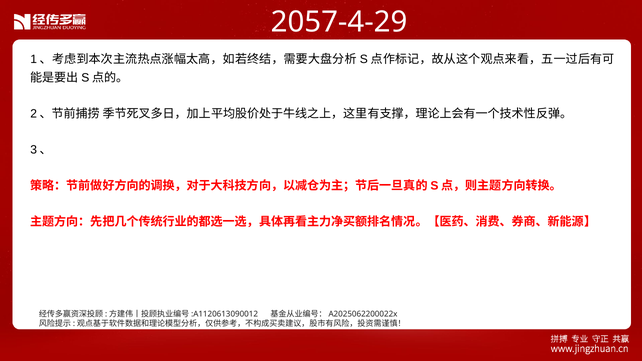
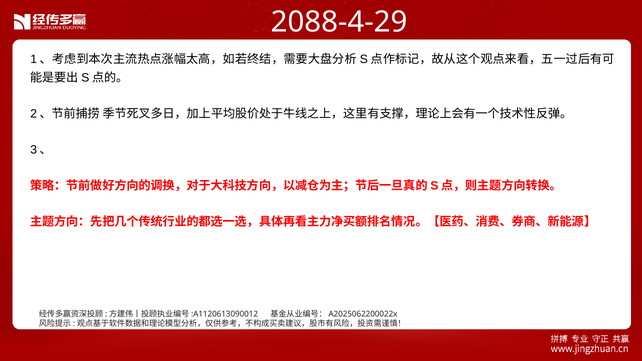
2057-4-29: 2057-4-29 -> 2088-4-29 (339, 22)
